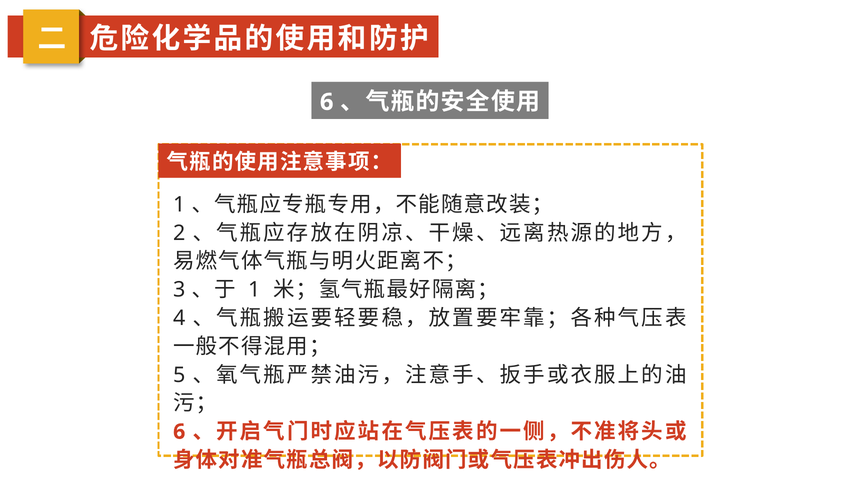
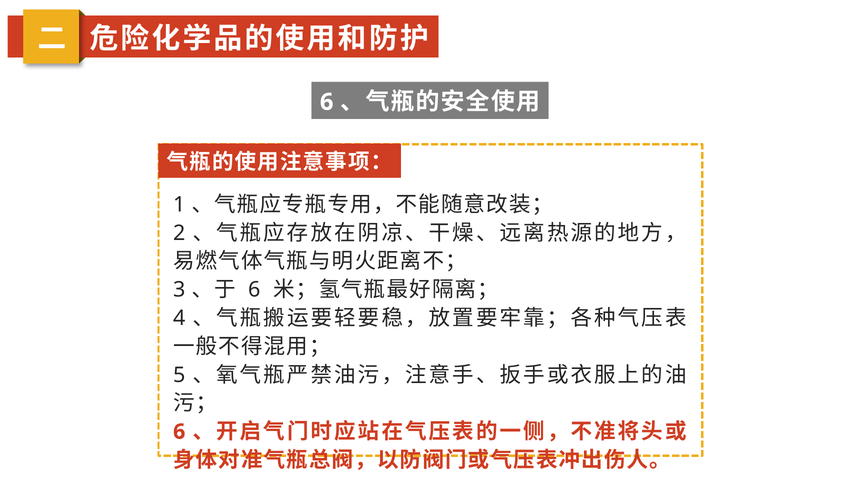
1: 1 -> 6 (254, 290)
